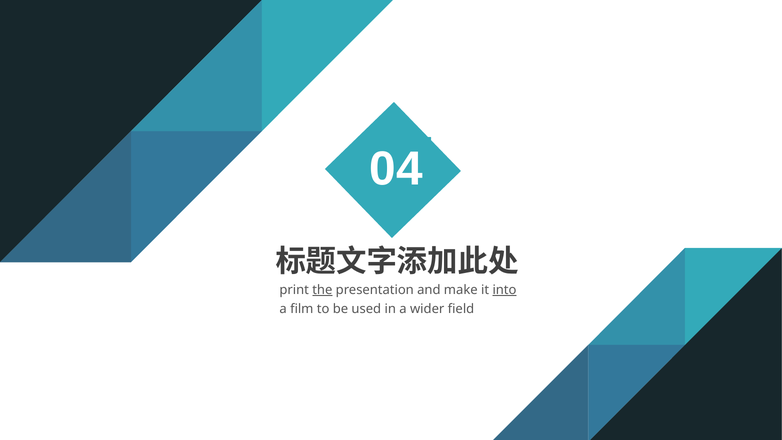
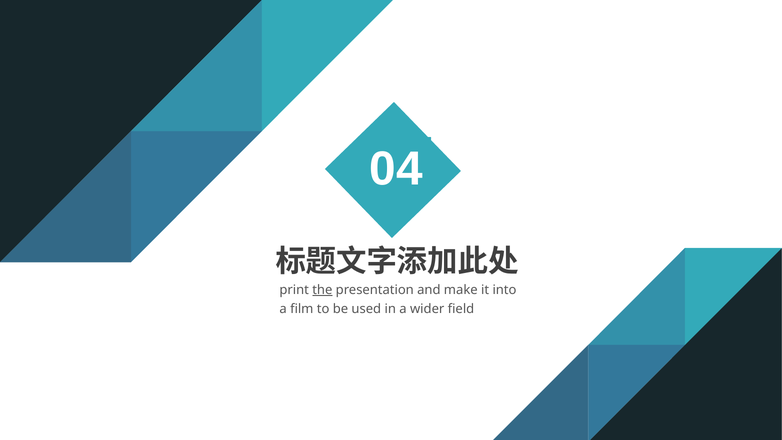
into underline: present -> none (504, 290)
